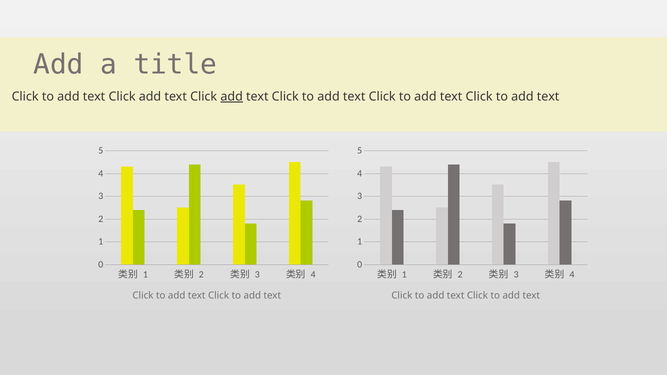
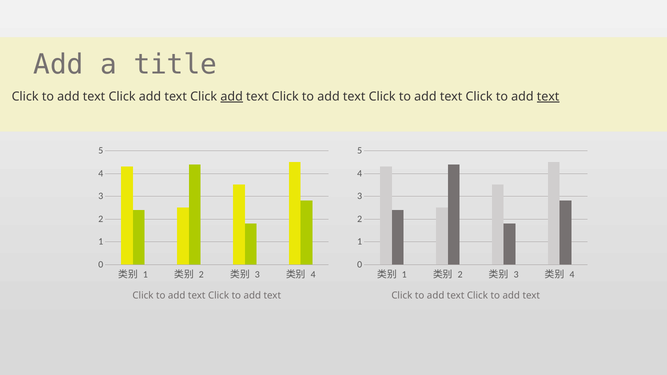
text underline: none -> present (548, 97)
